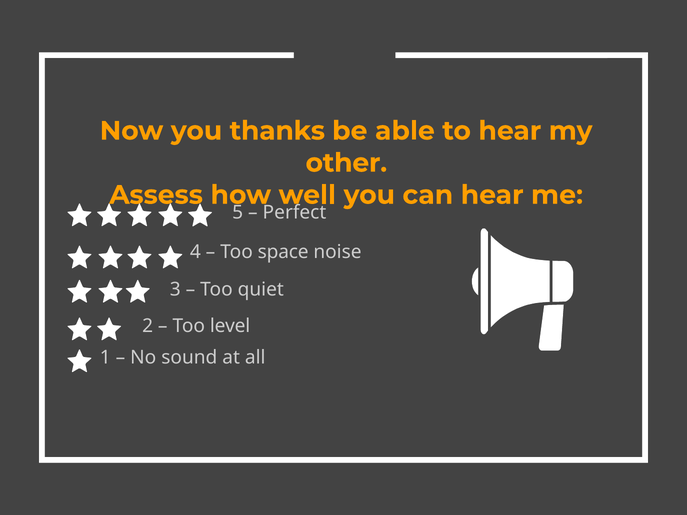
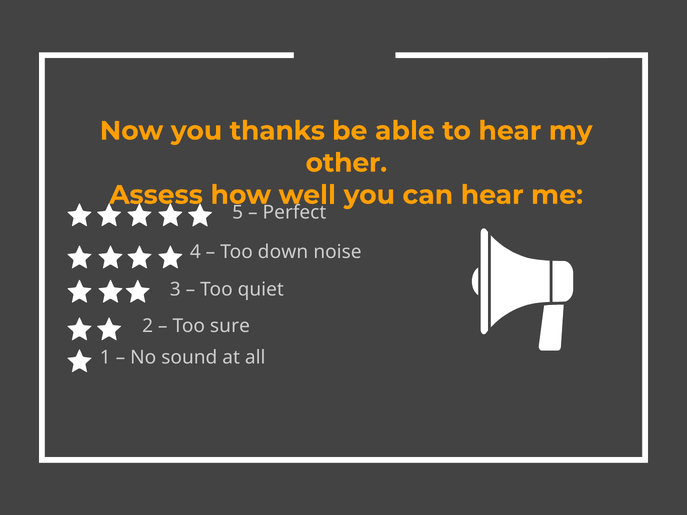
space: space -> down (283, 252)
level: level -> sure (230, 326)
